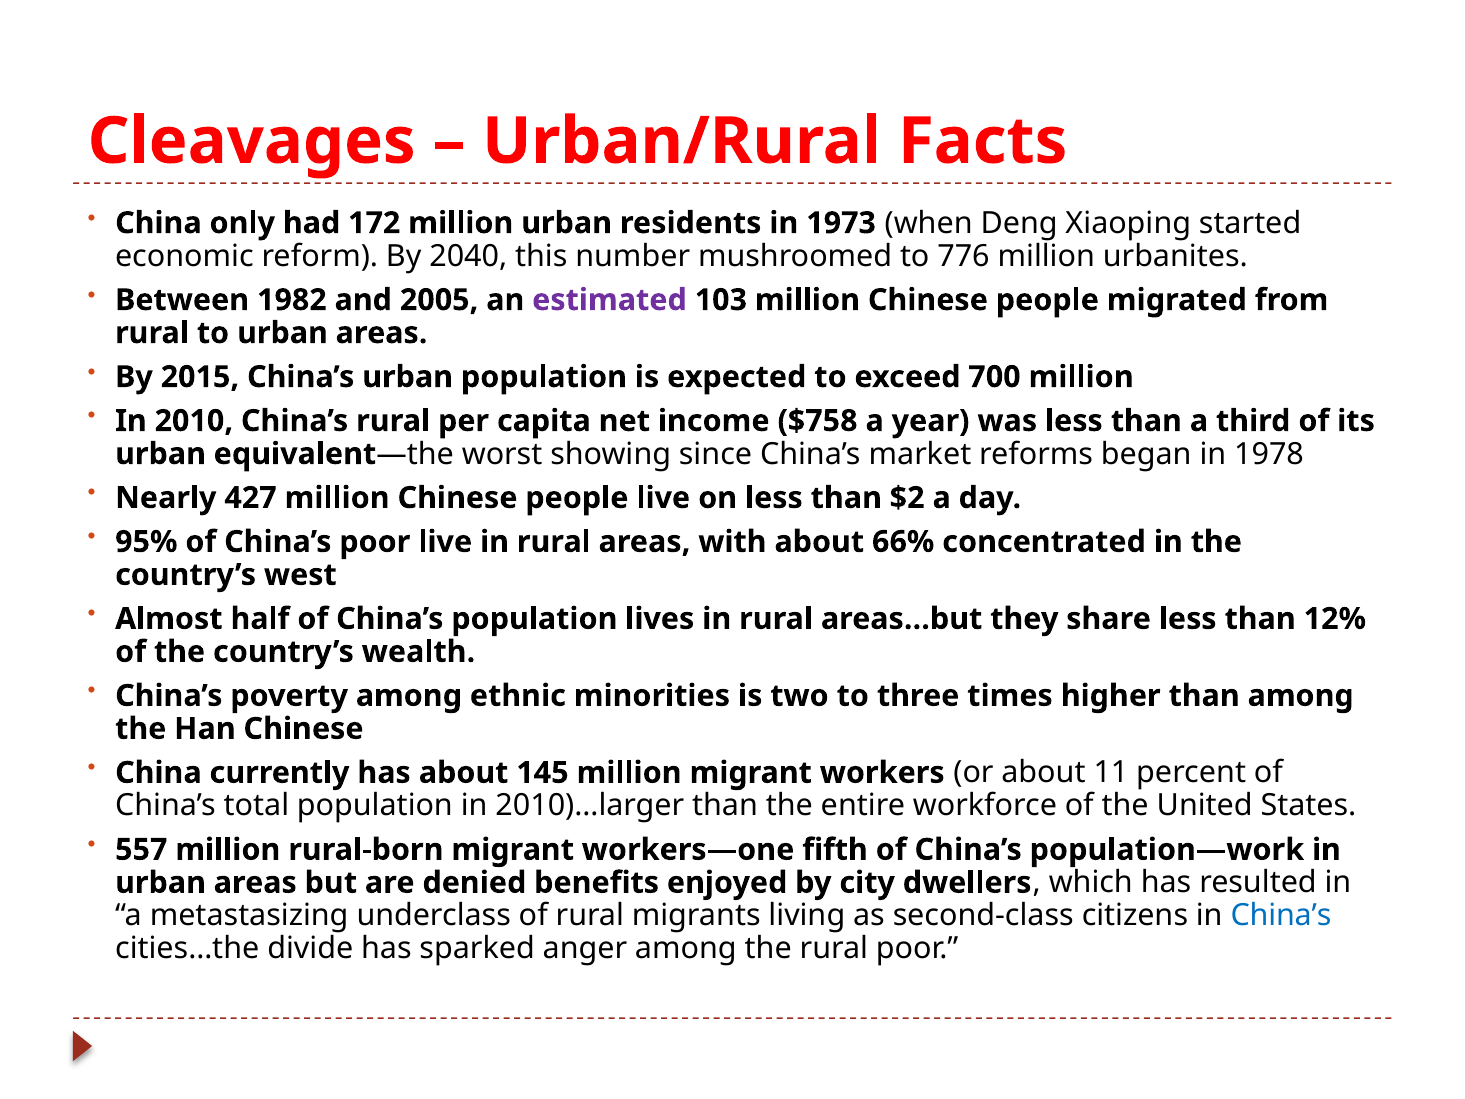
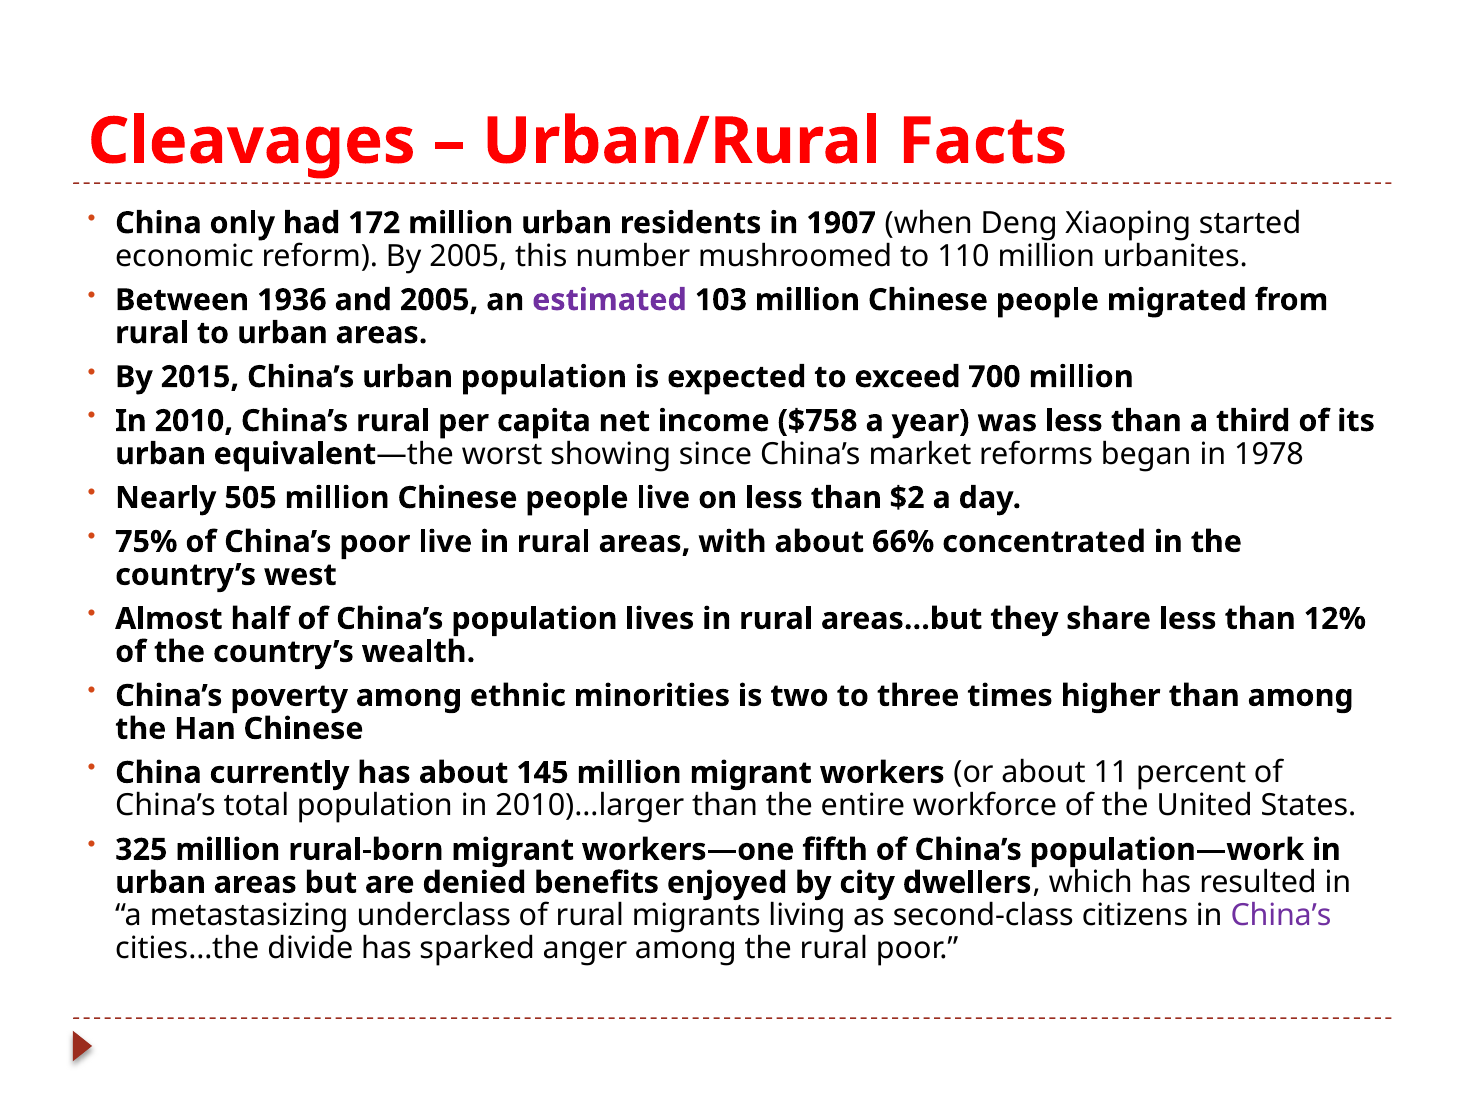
1973: 1973 -> 1907 (841, 223)
By 2040: 2040 -> 2005 (468, 256)
776: 776 -> 110 (964, 256)
1982: 1982 -> 1936 (292, 300)
427: 427 -> 505 (251, 498)
95%: 95% -> 75% (146, 542)
557: 557 -> 325 (141, 849)
China’s colour: blue -> purple (1281, 915)
